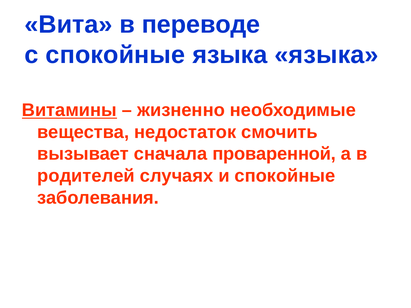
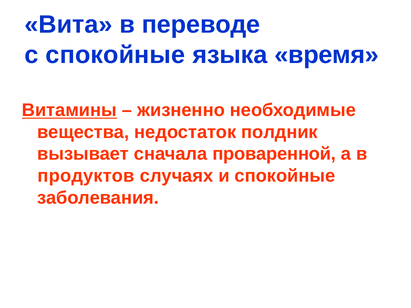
языка языка: языка -> время (327, 55)
смочить: смочить -> полдник (279, 132)
родителей: родителей -> продуктов (86, 176)
